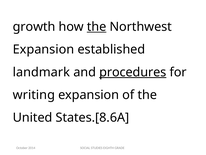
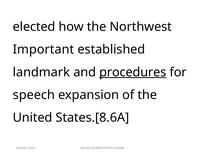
growth: growth -> elected (34, 27)
the underline: present -> none (97, 27)
Expansion: Expansion -> Important (43, 49)
writing: writing -> speech (34, 95)
